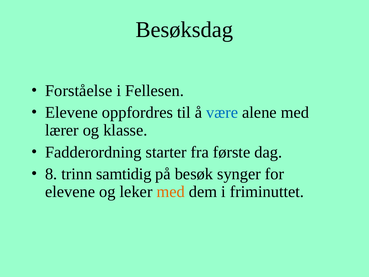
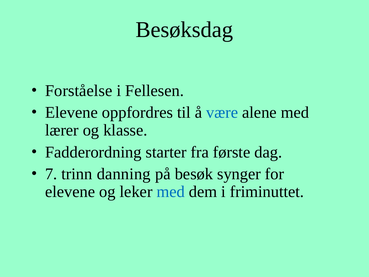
8: 8 -> 7 (51, 174)
samtidig: samtidig -> danning (124, 174)
med colour: orange -> blue (171, 192)
